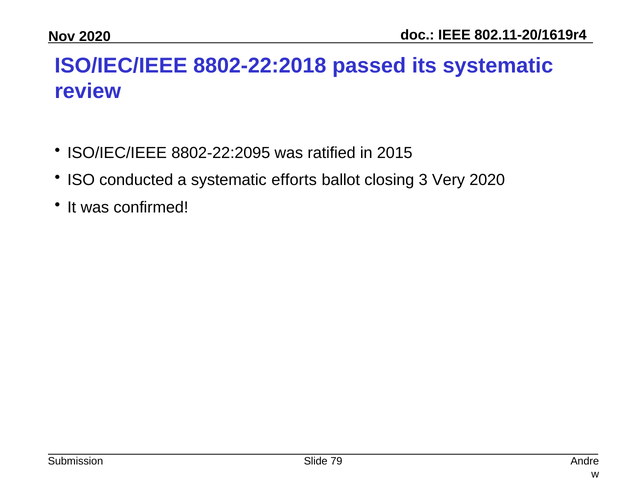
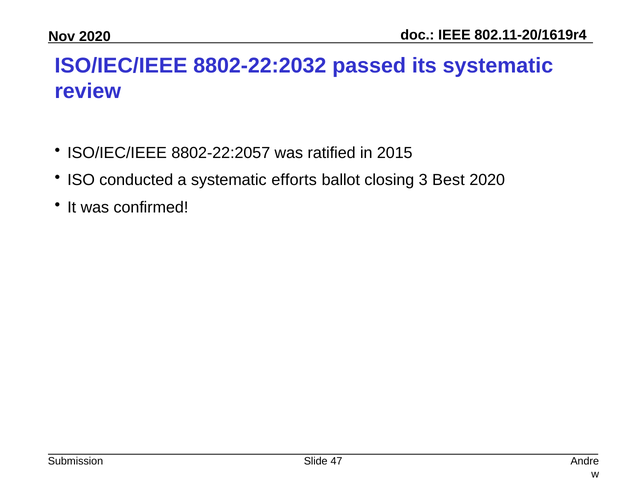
8802-22:2018: 8802-22:2018 -> 8802-22:2032 (260, 66)
8802-22:2095: 8802-22:2095 -> 8802-22:2057 (221, 153)
Very: Very -> Best (448, 180)
79: 79 -> 47 (337, 461)
